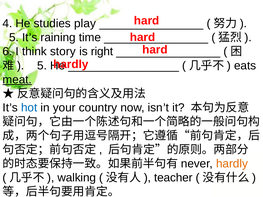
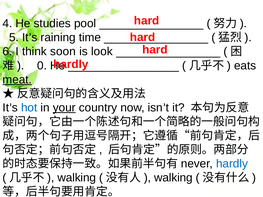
play: play -> pool (85, 24)
story: story -> soon (63, 52)
right: right -> look (102, 52)
5: 5 -> 0 (42, 66)
your underline: none -> present (64, 108)
hardly colour: orange -> blue (232, 164)
teacher: teacher -> walking (173, 178)
